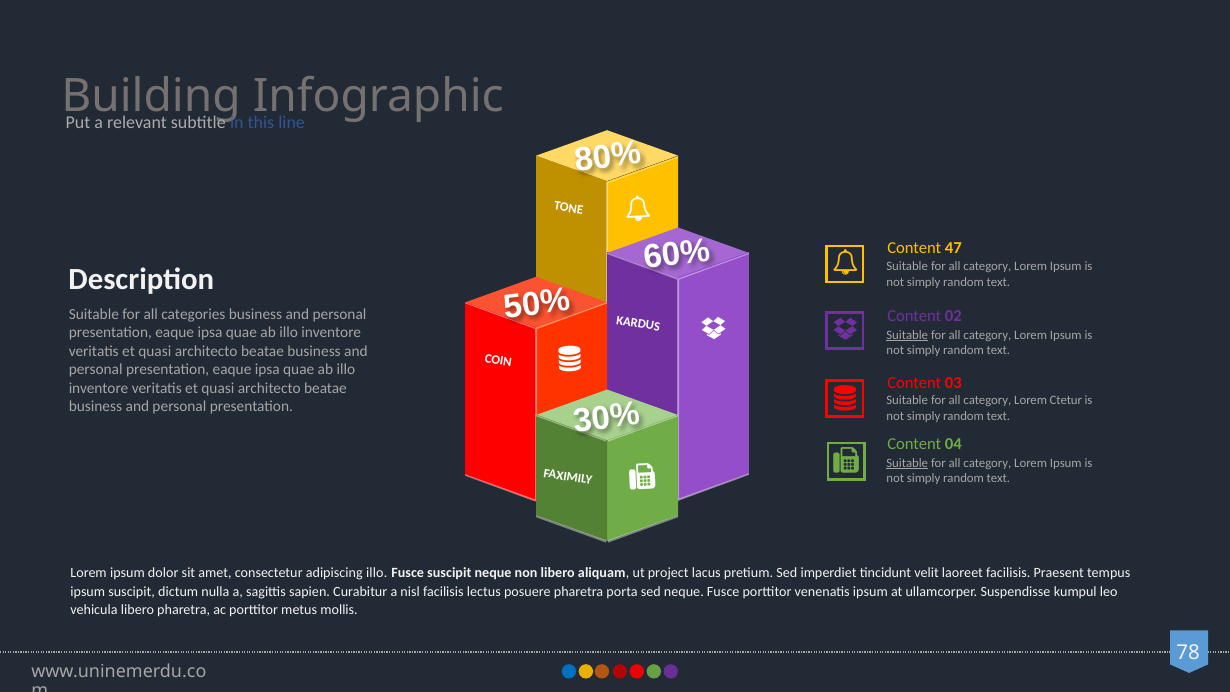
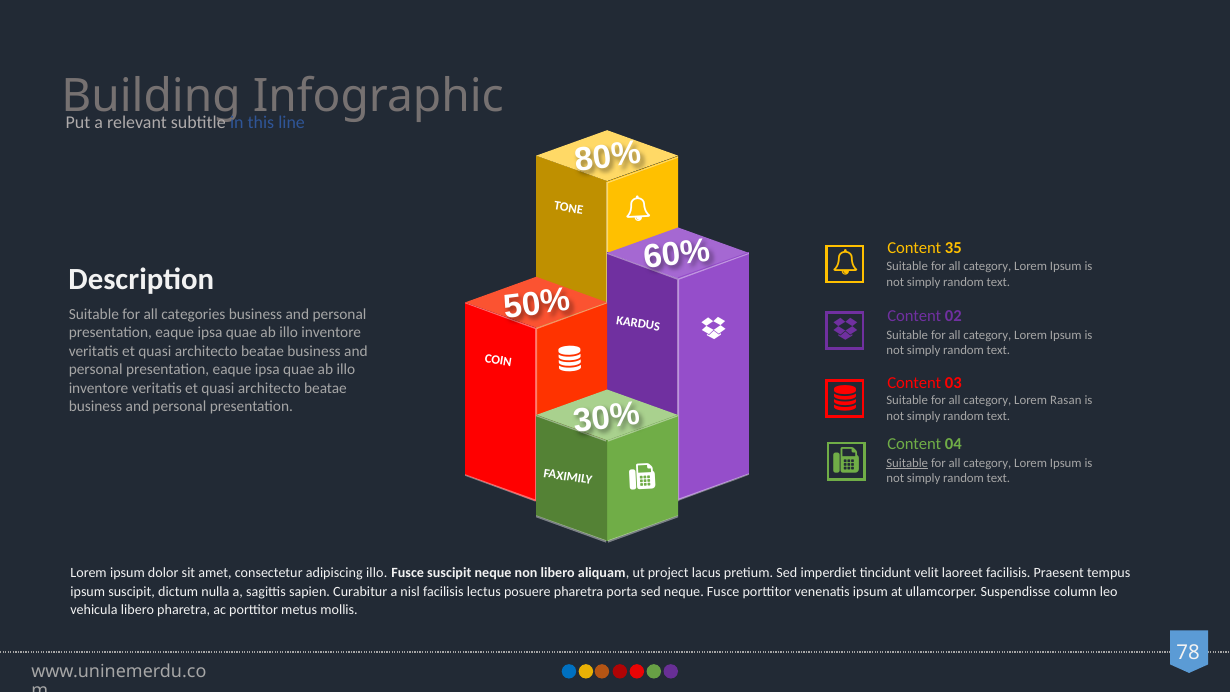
47: 47 -> 35 (953, 247)
Suitable underline: present -> none (907, 335)
Ctetur: Ctetur -> Rasan (1066, 401)
kumpul: kumpul -> column (1075, 591)
